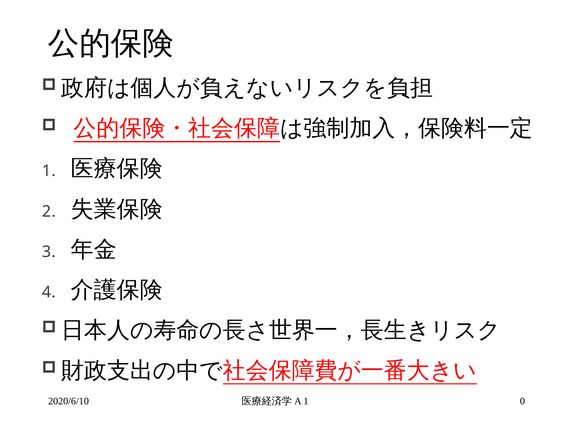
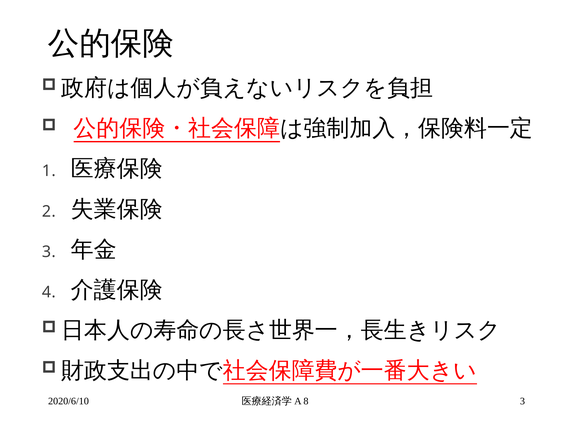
1: 1 -> 8 (306, 401)
2020/6/10 0: 0 -> 3 (522, 401)
